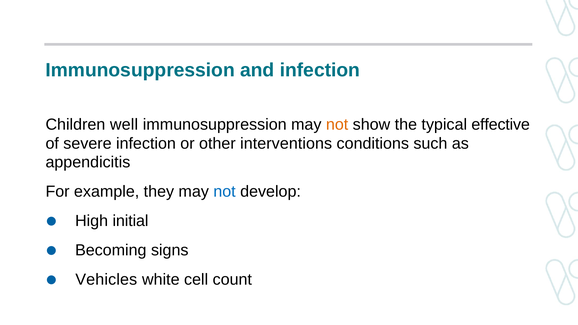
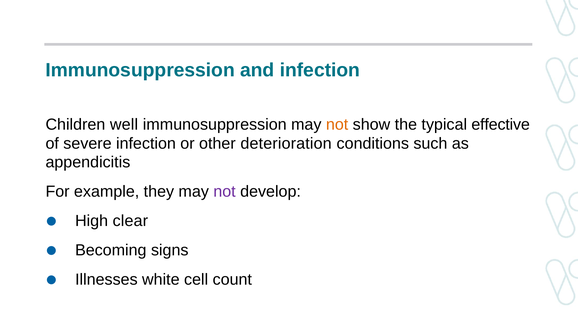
interventions: interventions -> deterioration (286, 144)
not colour: blue -> purple (225, 192)
initial: initial -> clear (130, 221)
Vehicles: Vehicles -> Illnesses (106, 280)
